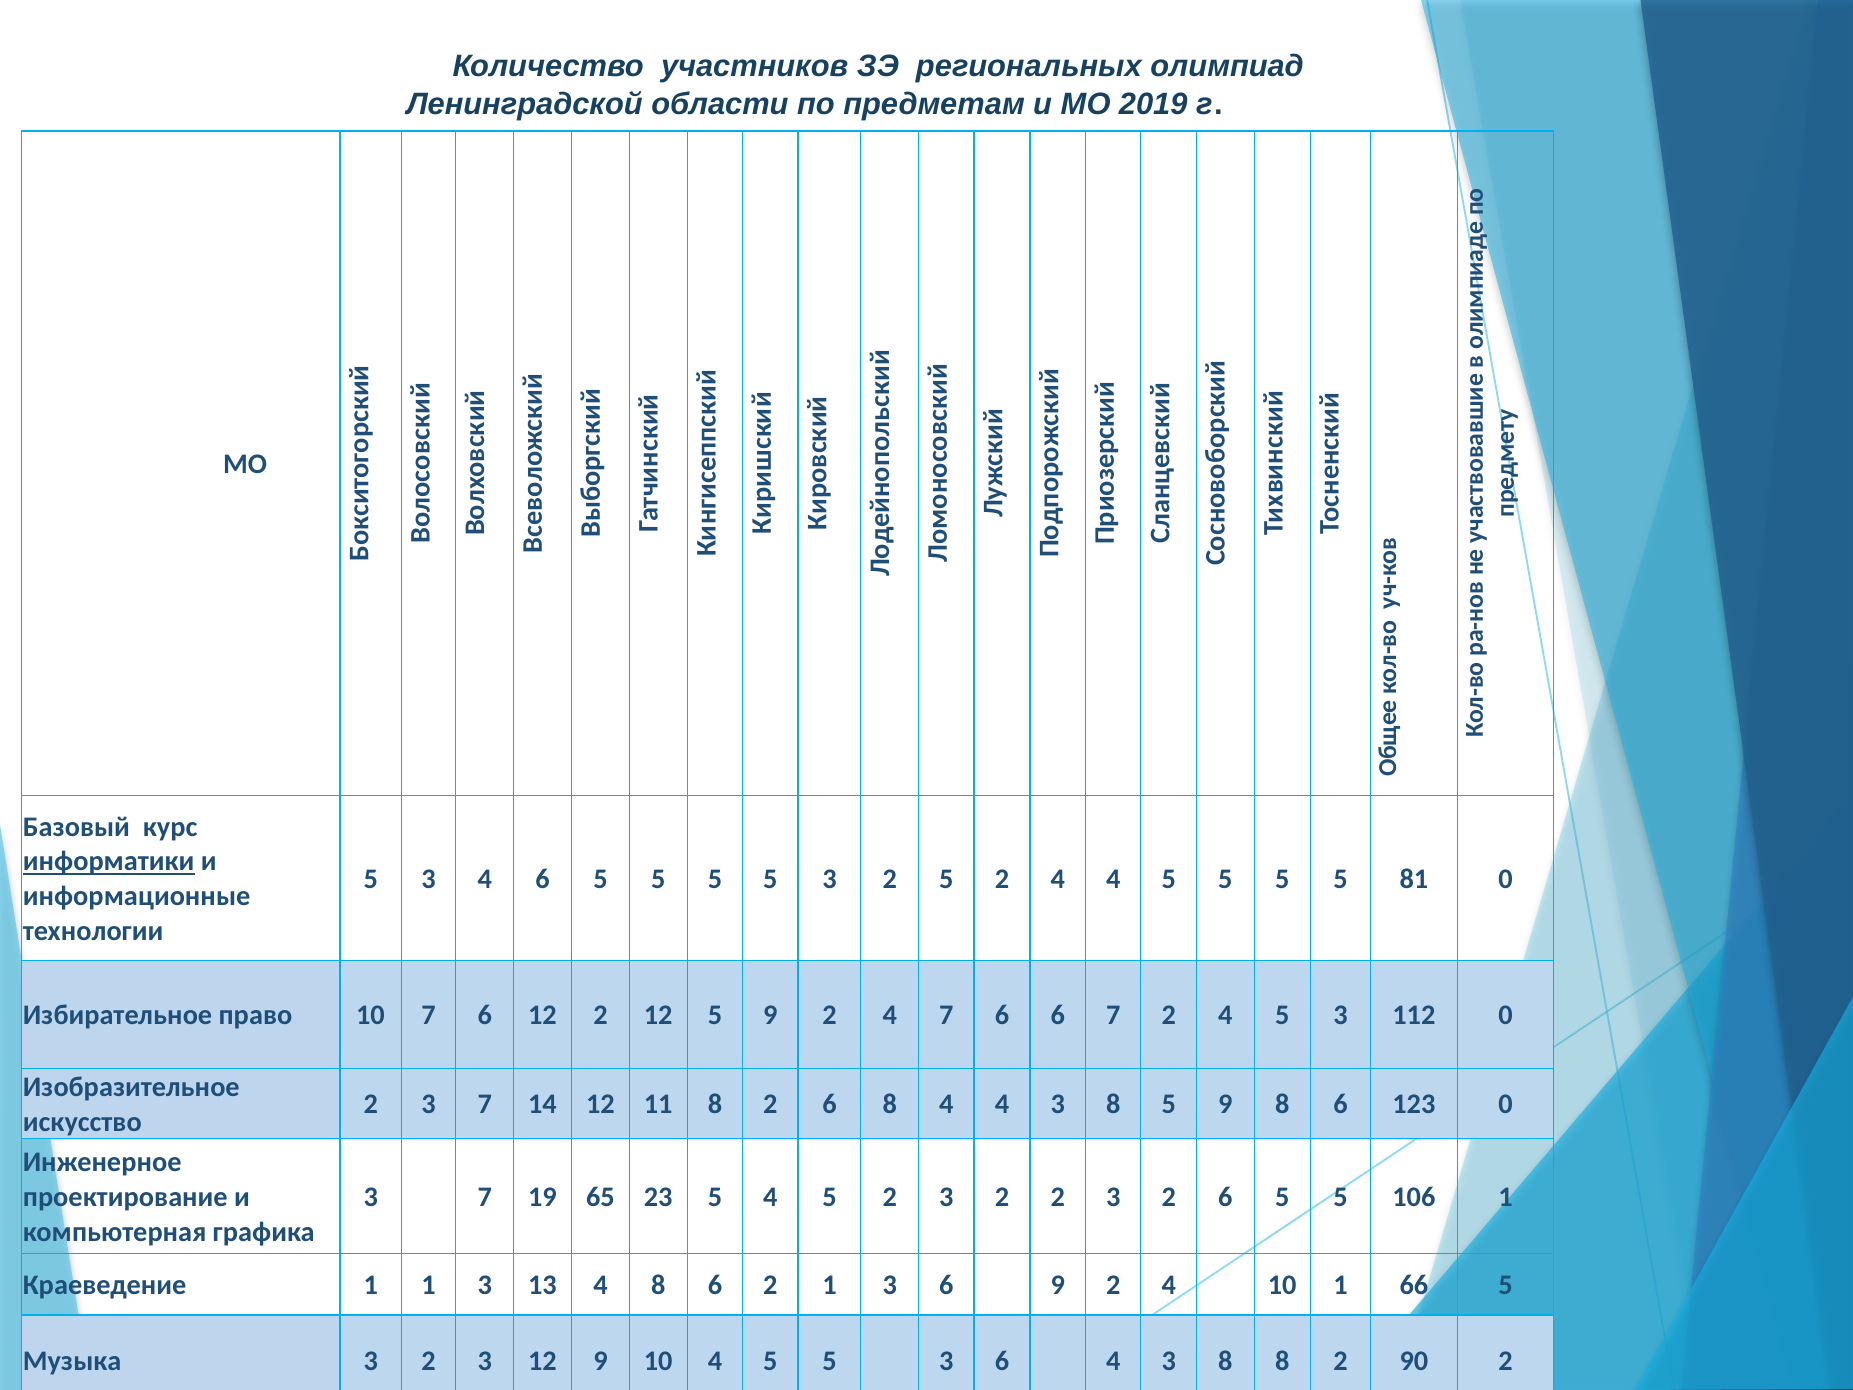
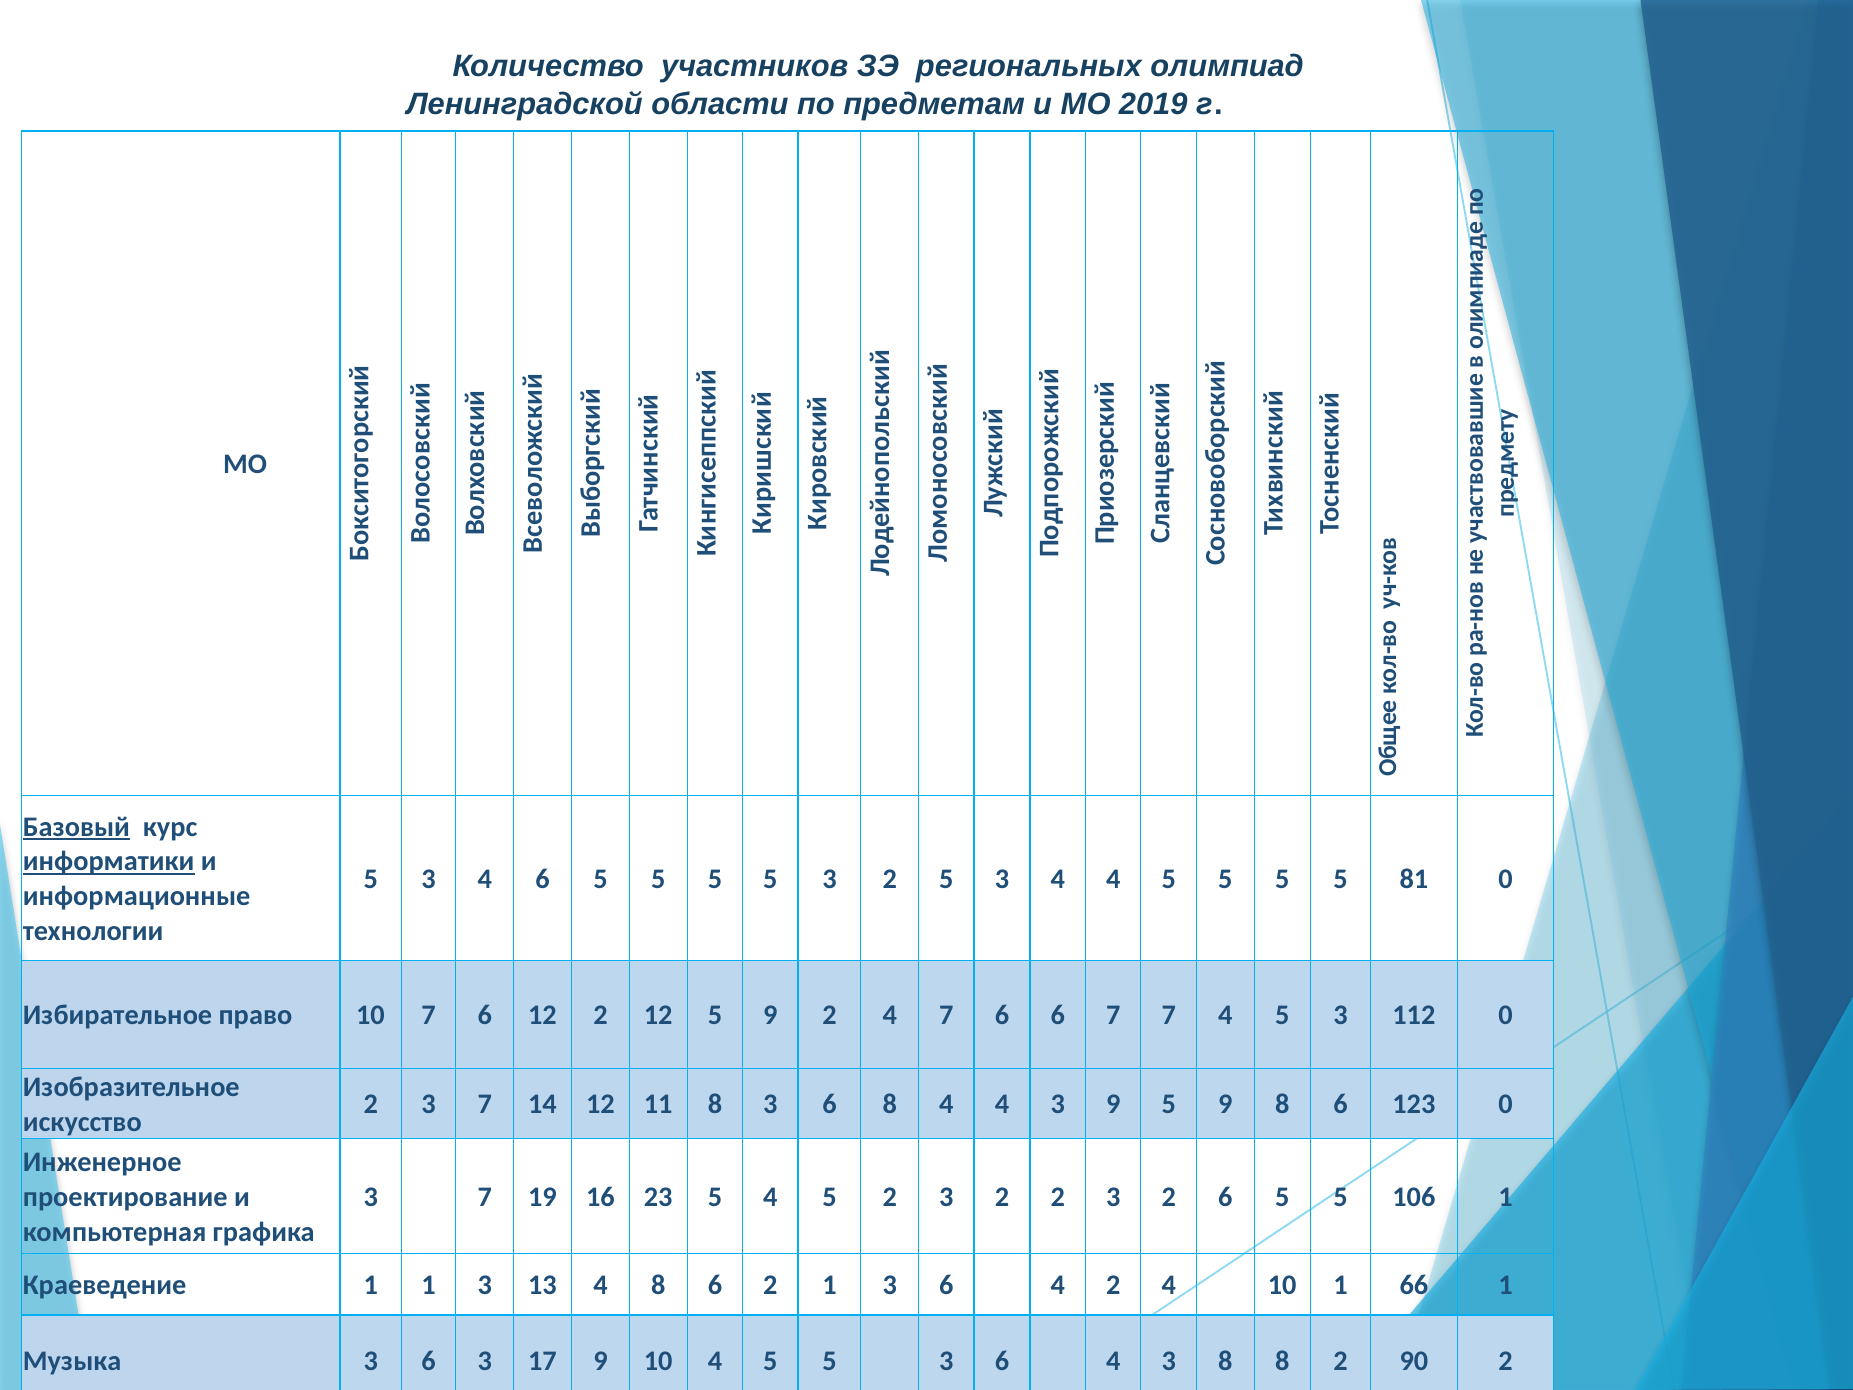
Базовый underline: none -> present (76, 827)
2 5 2: 2 -> 3 (1002, 879)
7 2: 2 -> 7 (1169, 1015)
11 8 2: 2 -> 3 (770, 1104)
4 4 3 8: 8 -> 9 (1113, 1104)
65: 65 -> 16 (600, 1197)
1 3 6 9: 9 -> 4 (1058, 1285)
66 5: 5 -> 1 (1505, 1285)
Музыка 3 2: 2 -> 6 (429, 1361)
3 12: 12 -> 17 (542, 1361)
